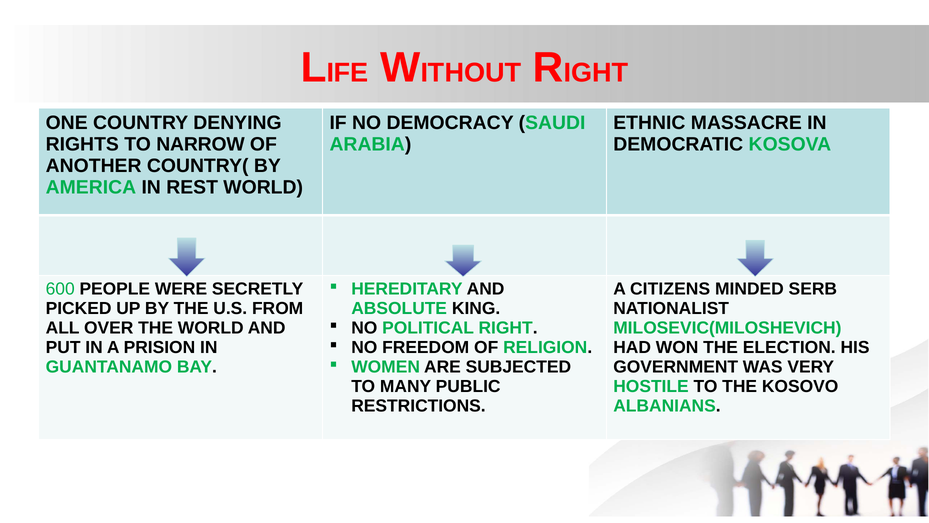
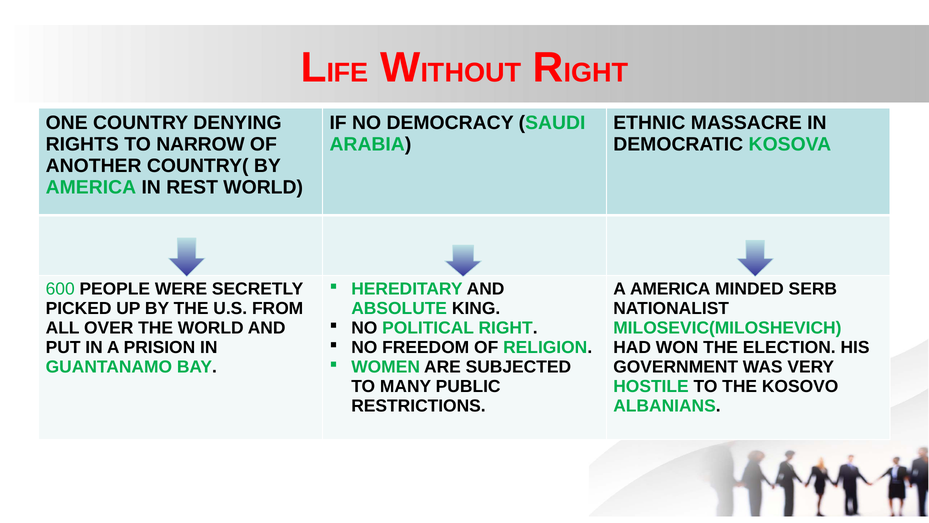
A CITIZENS: CITIZENS -> AMERICA (670, 289)
